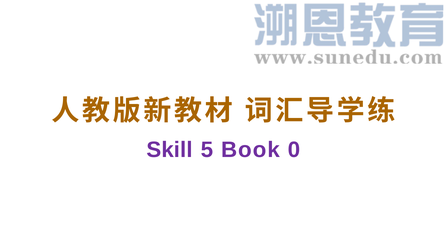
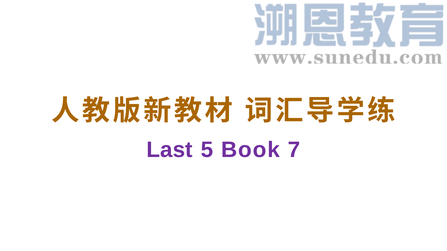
Skill: Skill -> Last (170, 150)
0: 0 -> 7 (294, 150)
